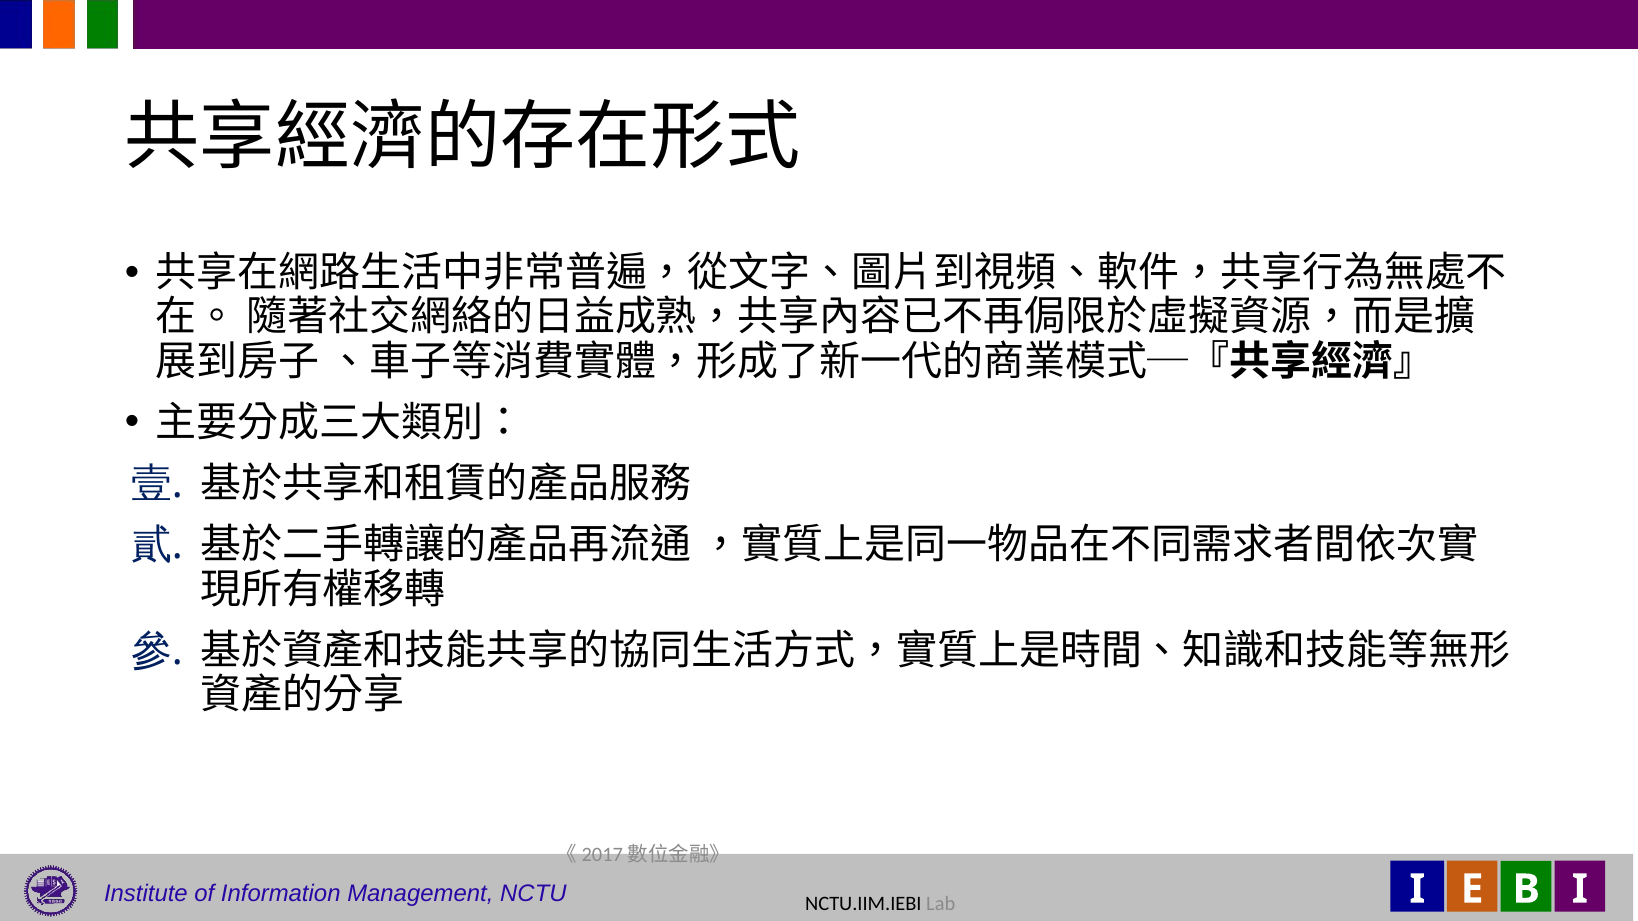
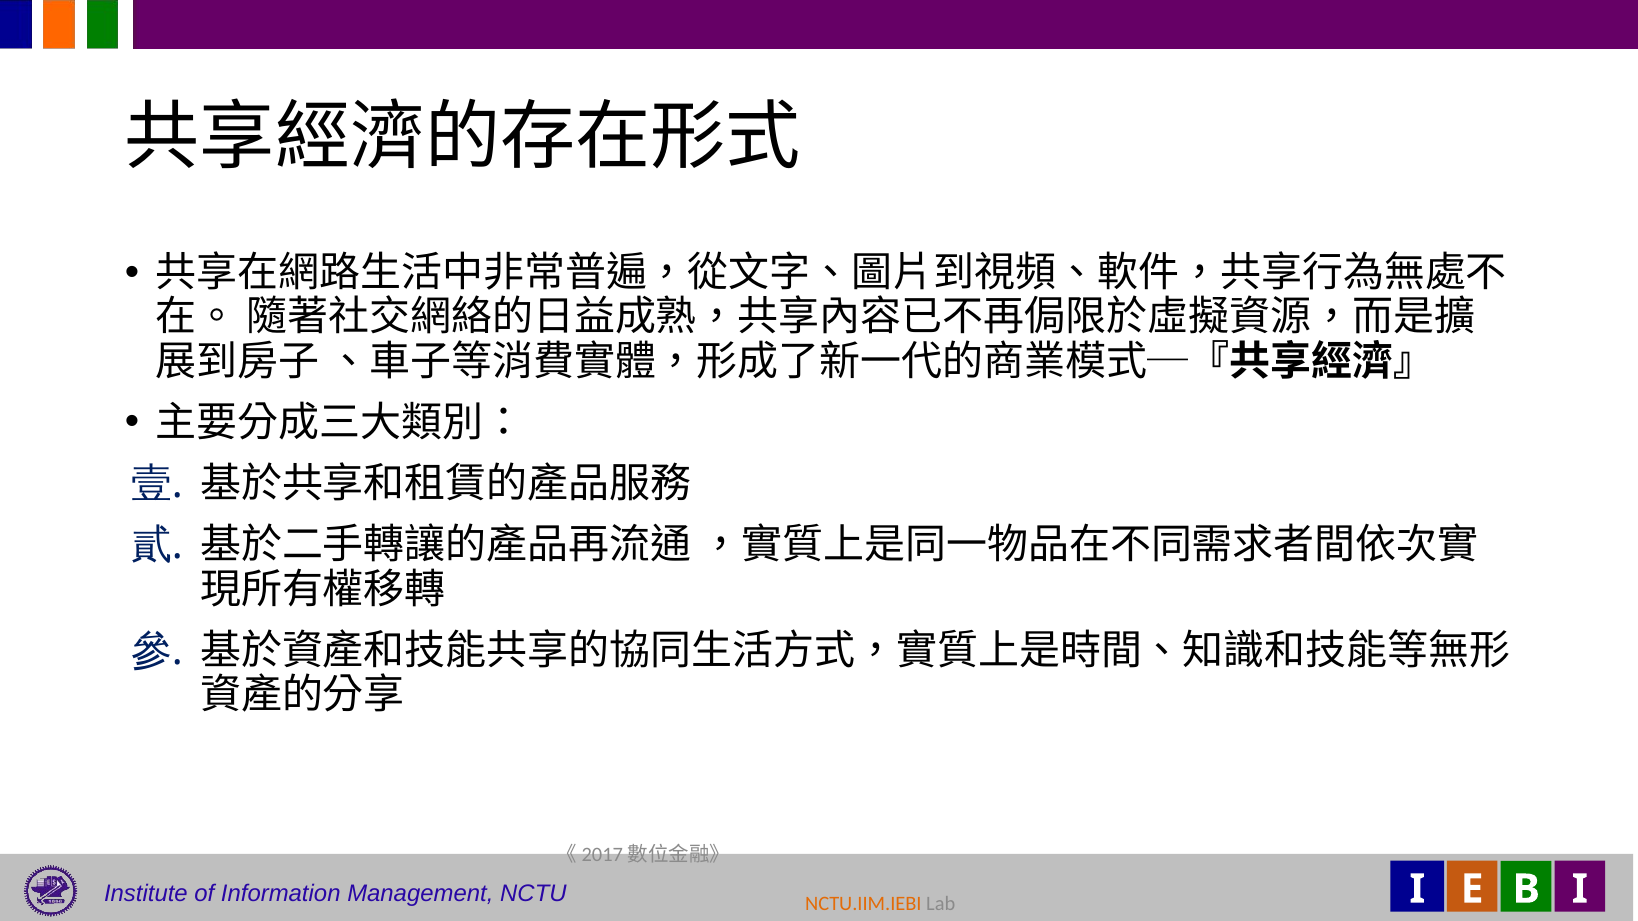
NCTU.IIM.IEBI colour: black -> orange (863, 904)
